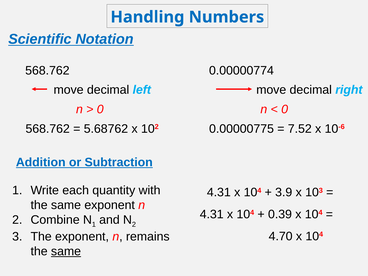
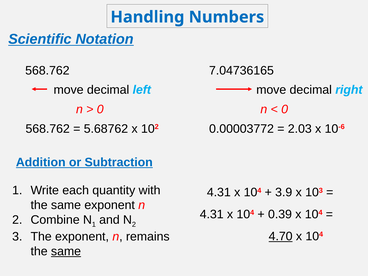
0.00000774: 0.00000774 -> 7.04736165 (241, 70)
0.00000775: 0.00000775 -> 0.00003772 (242, 129)
7.52: 7.52 -> 2.03 (300, 129)
4.70 underline: none -> present (281, 236)
